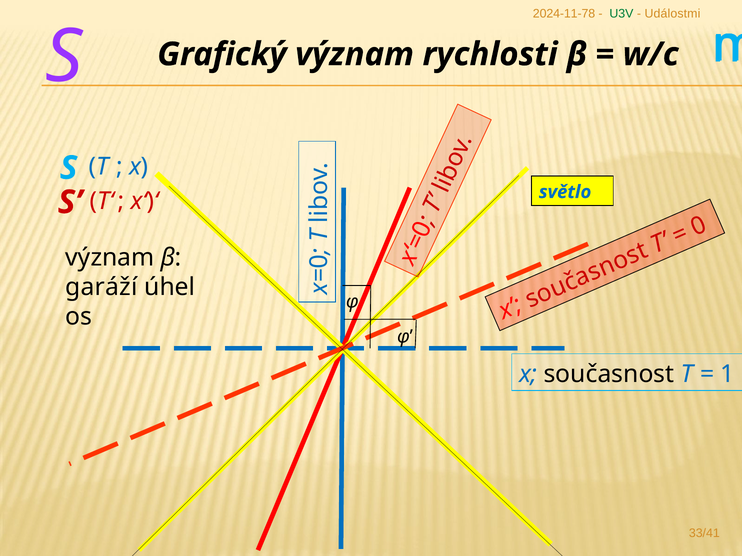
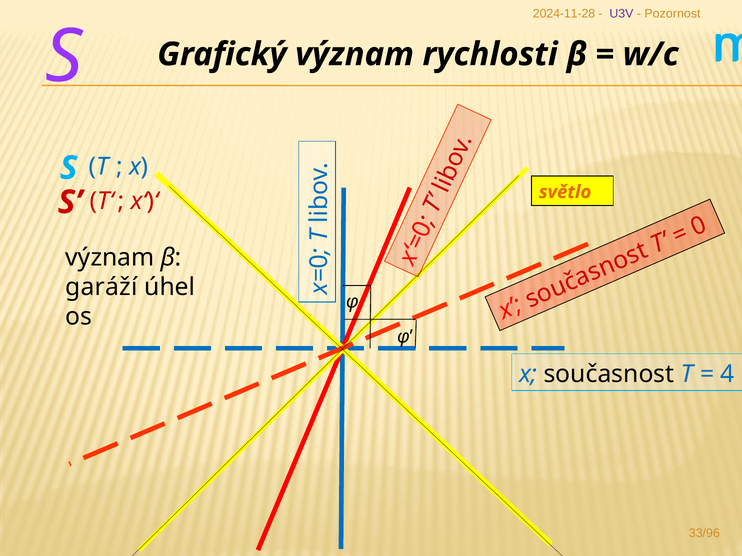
2024-11-78: 2024-11-78 -> 2024-11-28 (564, 14)
U3V colour: green -> purple (621, 14)
Událostmi: Událostmi -> Pozornost (672, 14)
světlo colour: blue -> orange (565, 192)
1: 1 -> 4 (727, 374)
33/41: 33/41 -> 33/96 (704, 534)
